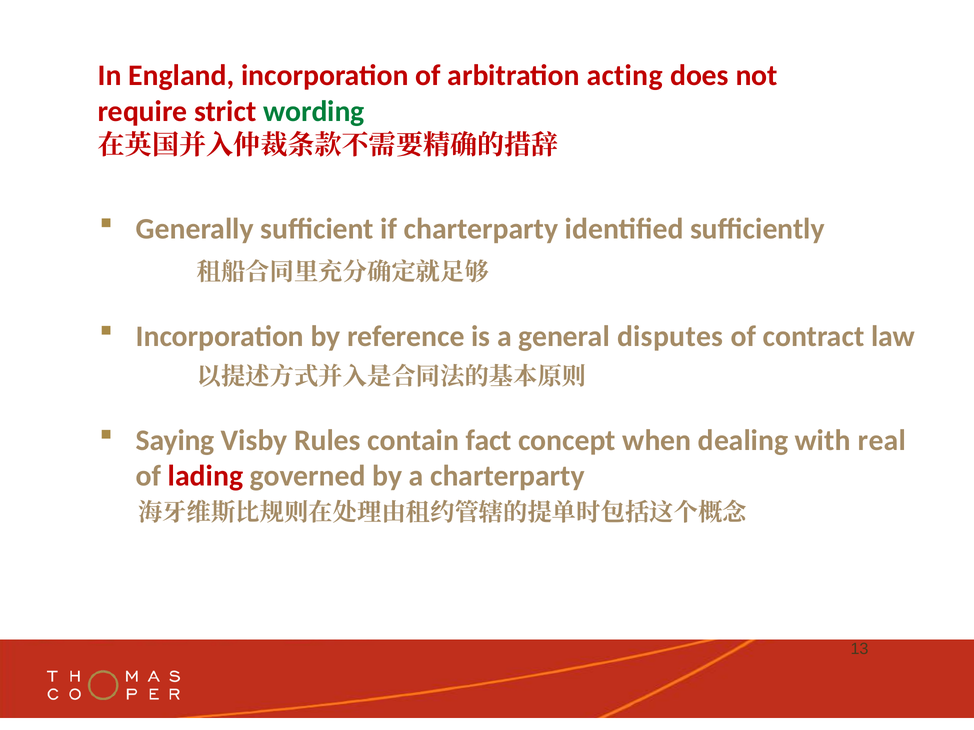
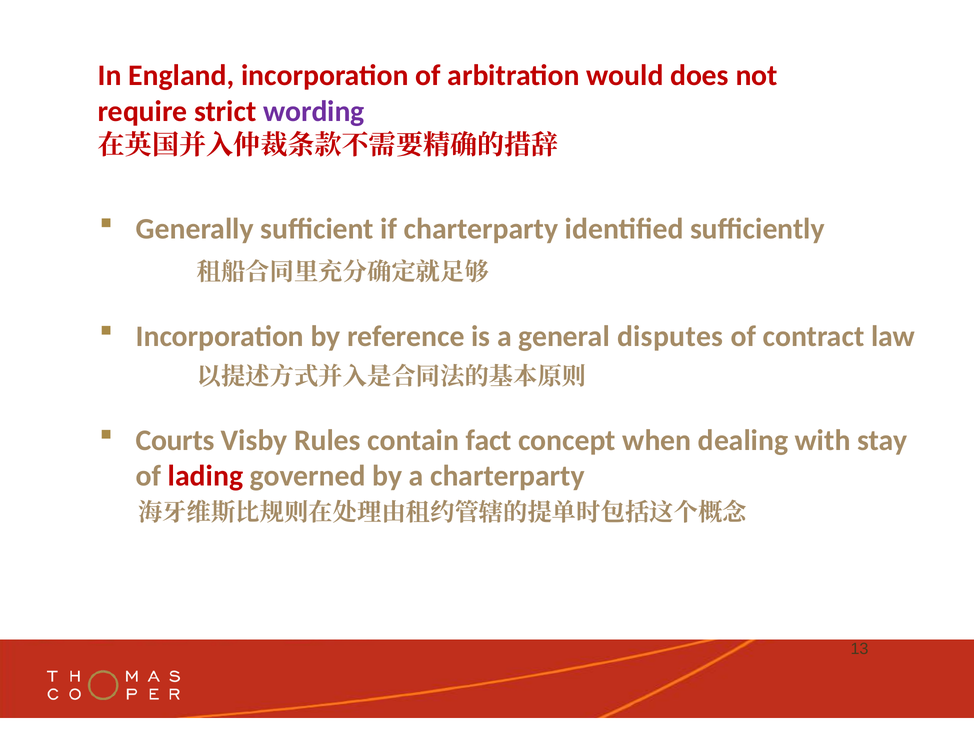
acting: acting -> would (625, 76)
wording colour: green -> purple (314, 111)
Saying: Saying -> Courts (175, 441)
real: real -> stay (882, 441)
